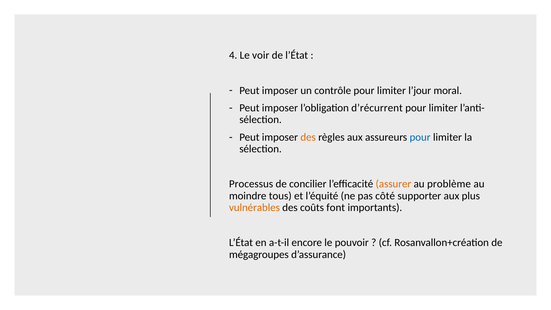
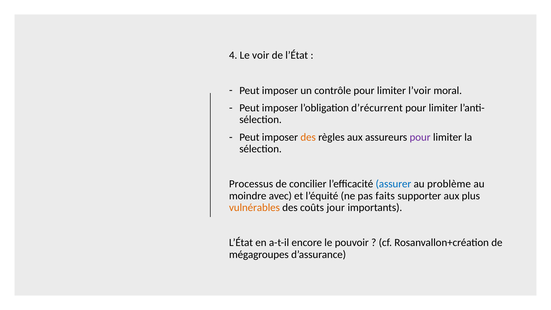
l’jour: l’jour -> l’voir (420, 90)
pour colour: blue -> purple (420, 137)
assurer colour: orange -> blue (393, 184)
tous: tous -> avec (280, 196)
côté: côté -> faits (385, 196)
font: font -> jour (336, 208)
